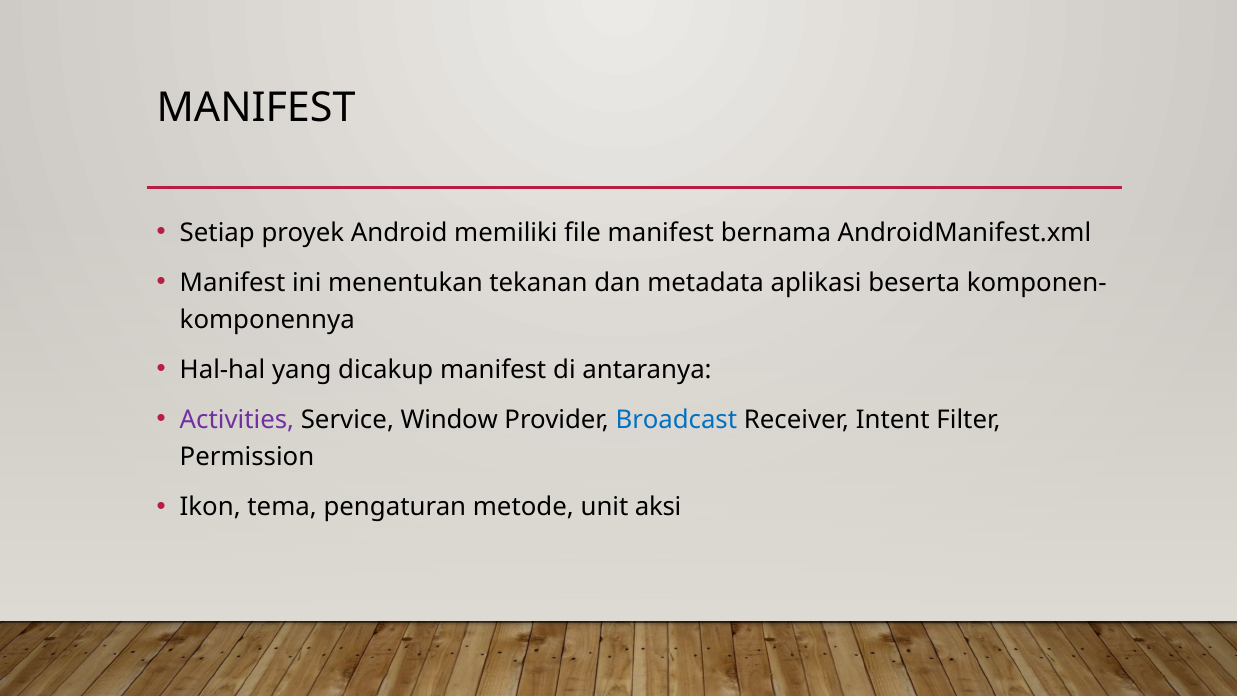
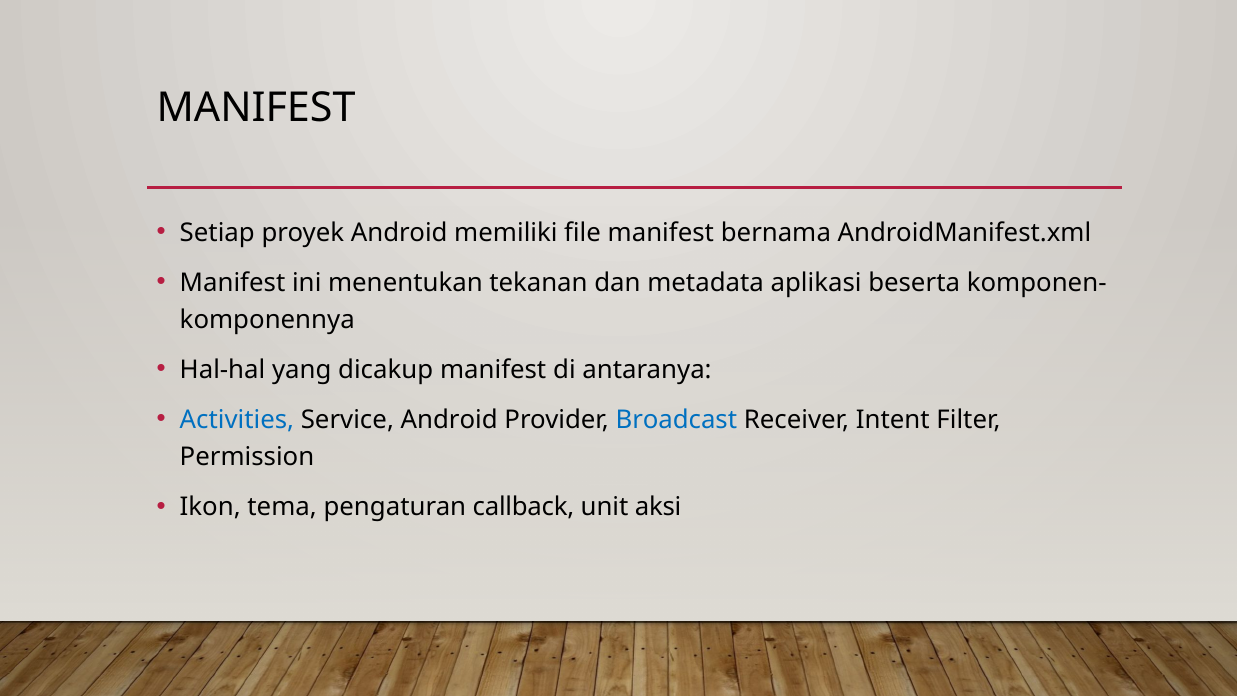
Activities colour: purple -> blue (237, 420)
Service Window: Window -> Android (449, 420)
metode: metode -> callback (523, 507)
